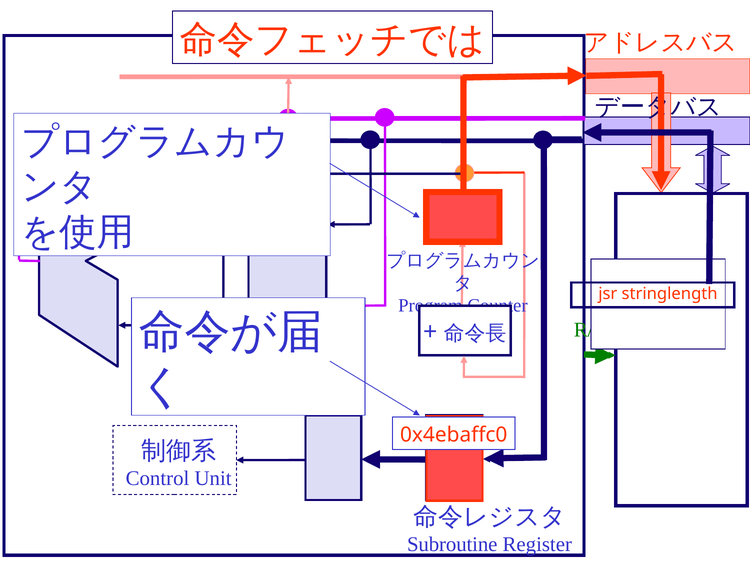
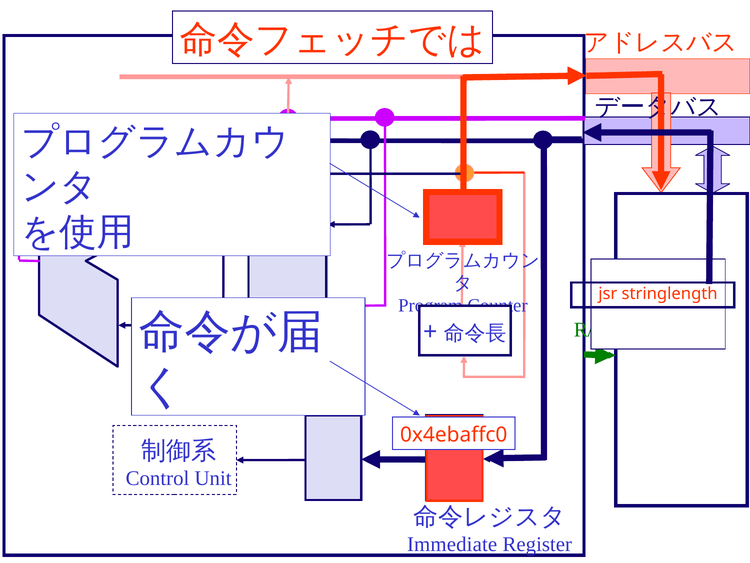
Subroutine: Subroutine -> Immediate (452, 544)
